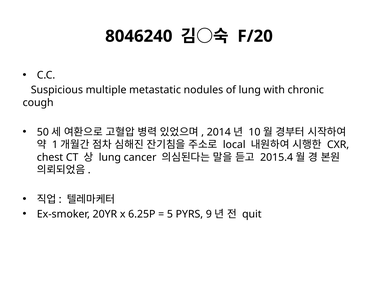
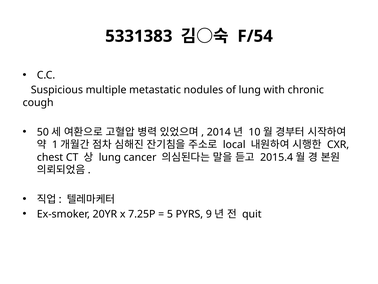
8046240: 8046240 -> 5331383 (139, 36)
F/20: F/20 -> F/54 (255, 36)
6.25P: 6.25P -> 7.25P (142, 214)
